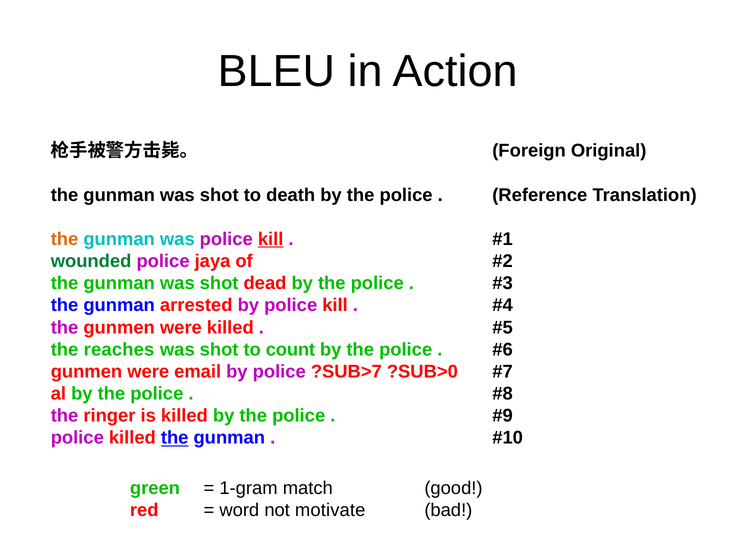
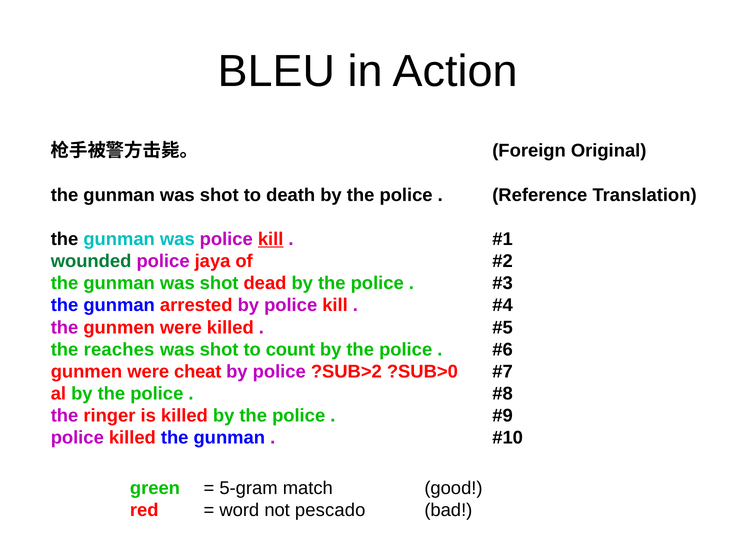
the colour: orange -> black (65, 239)
email: email -> cheat (198, 372)
?SUB>7: ?SUB>7 -> ?SUB>2 (346, 372)
the underline: present -> none (175, 438)
1-gram: 1-gram -> 5-gram (249, 488)
motivate: motivate -> pescado (330, 510)
